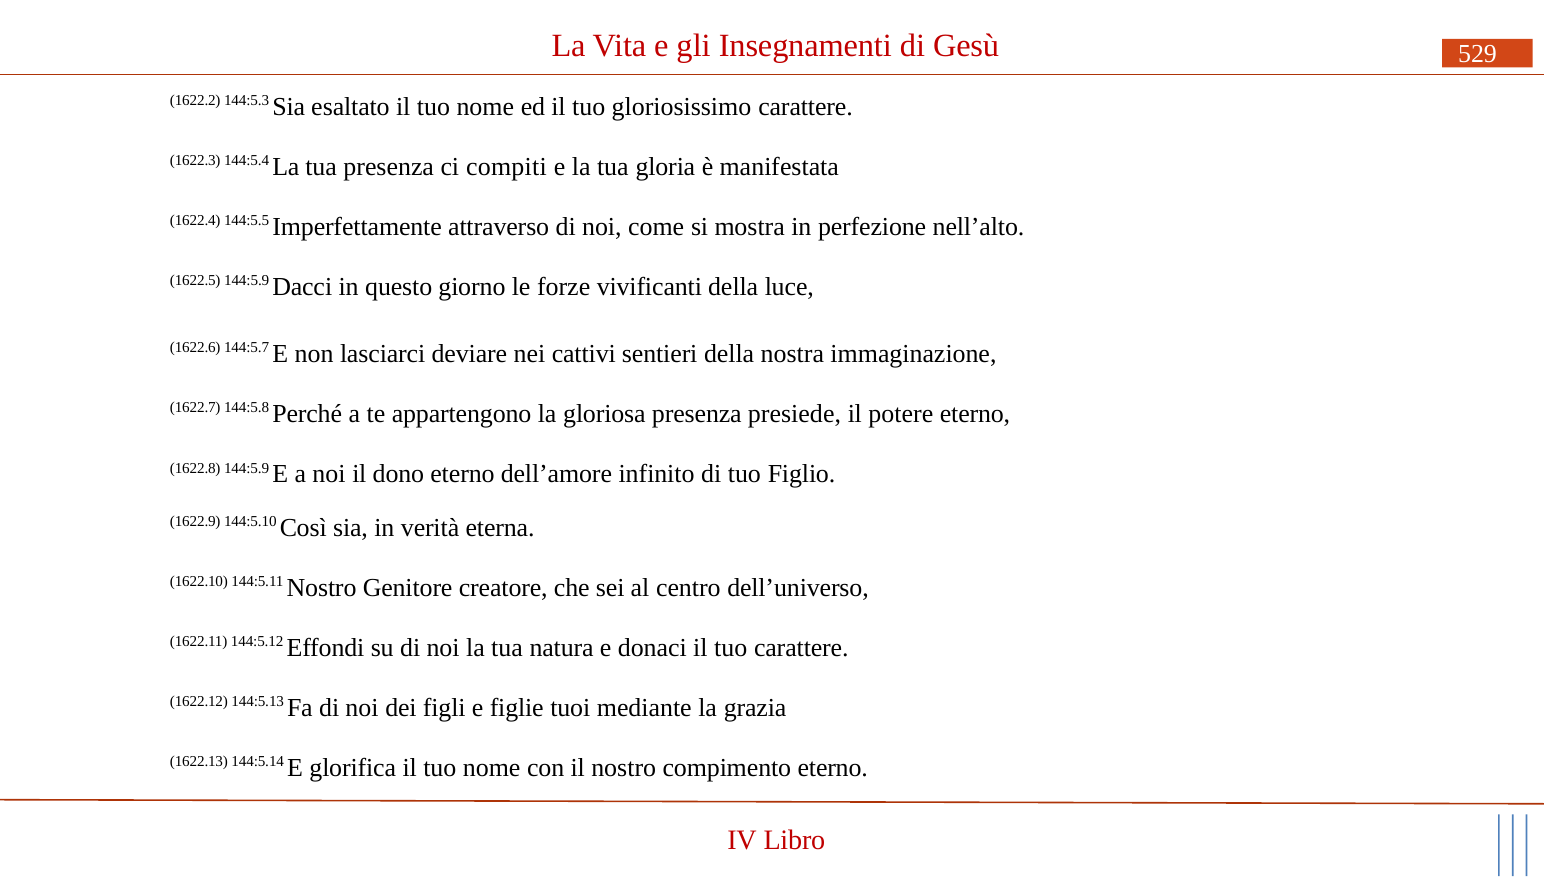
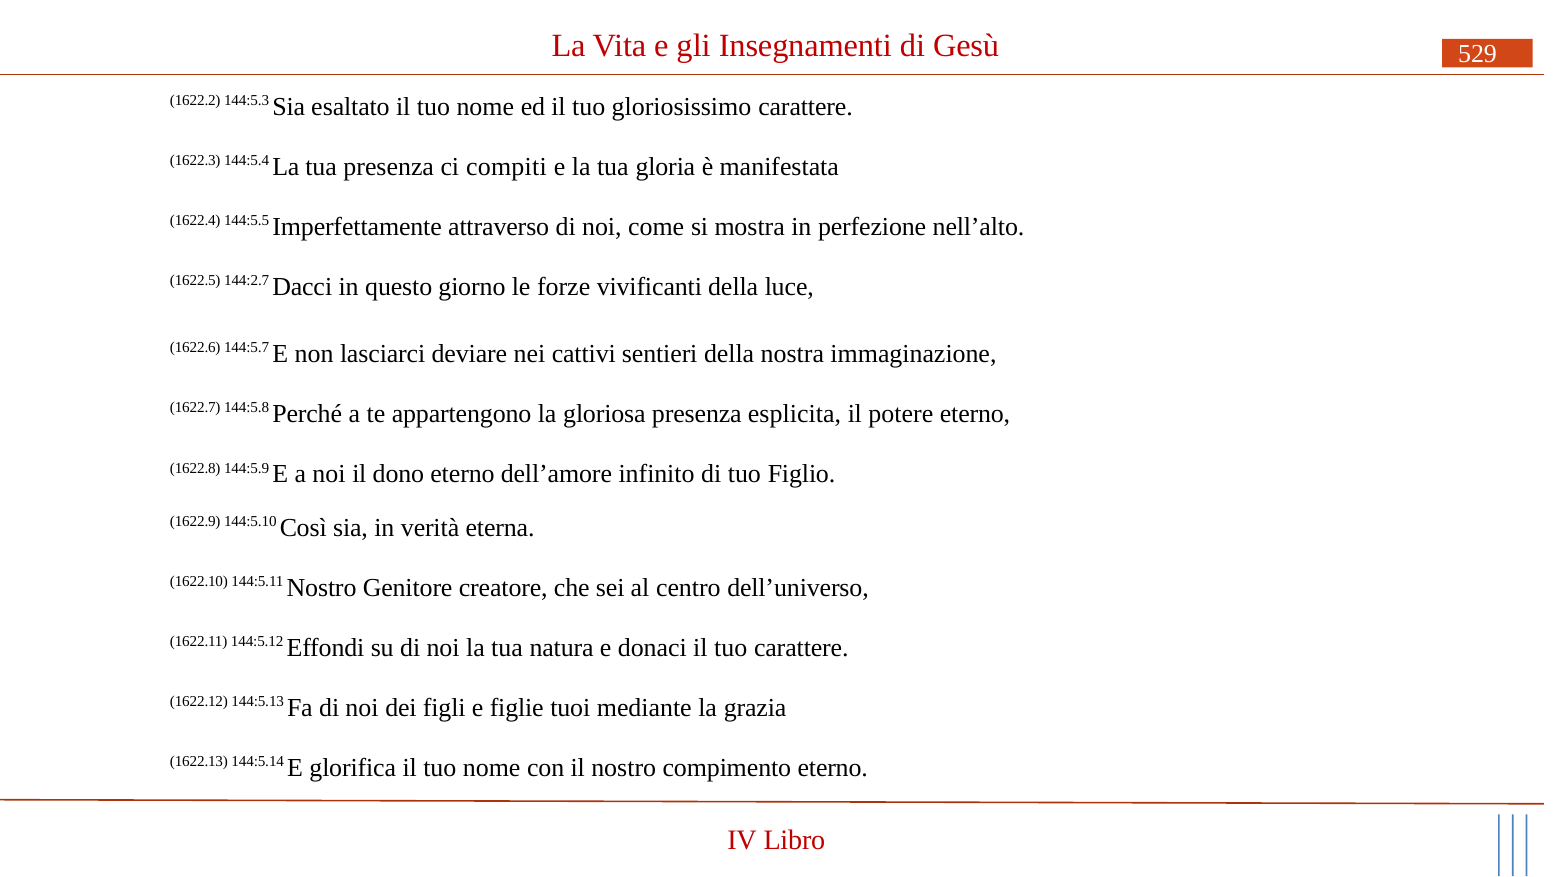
1622.5 144:5.9: 144:5.9 -> 144:2.7 (247, 281)
presiede: presiede -> esplicita (794, 414)
